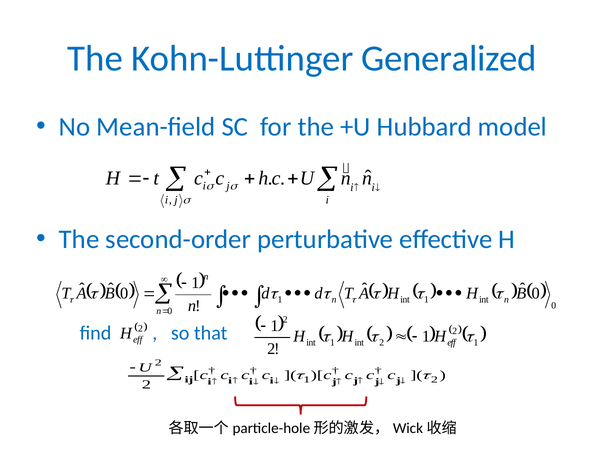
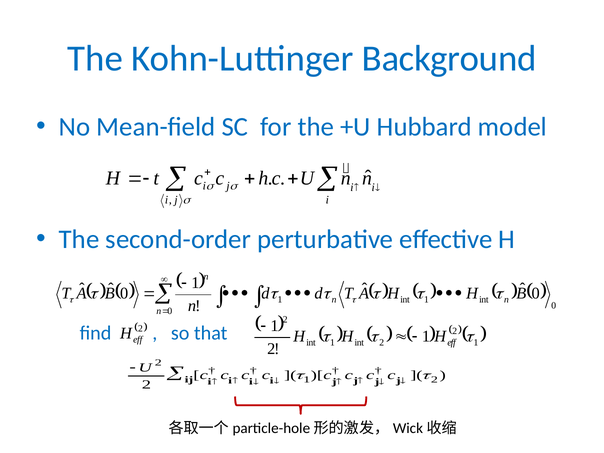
Generalized: Generalized -> Background (449, 58)
